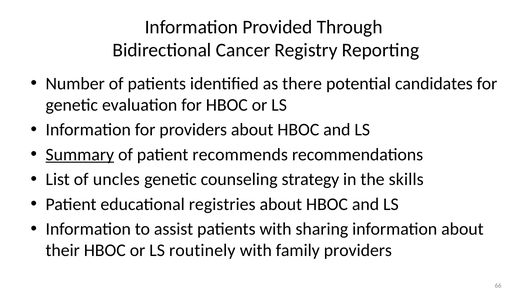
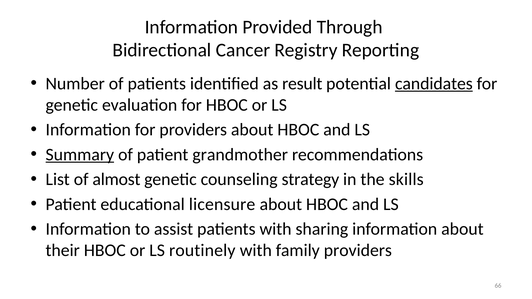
there: there -> result (302, 84)
candidates underline: none -> present (434, 84)
recommends: recommends -> grandmother (240, 155)
uncles: uncles -> almost (116, 180)
registries: registries -> licensure (222, 204)
